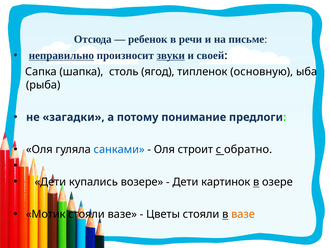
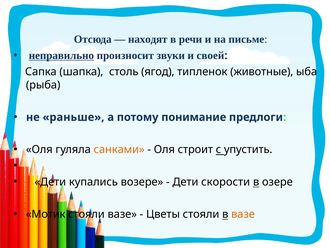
ребенок: ребенок -> находят (148, 39)
звуки underline: present -> none (171, 55)
основную: основную -> животные (262, 72)
загадки: загадки -> раньше (73, 117)
санками colour: blue -> orange (119, 149)
обратно: обратно -> упустить (248, 149)
картинок: картинок -> скорости (226, 182)
